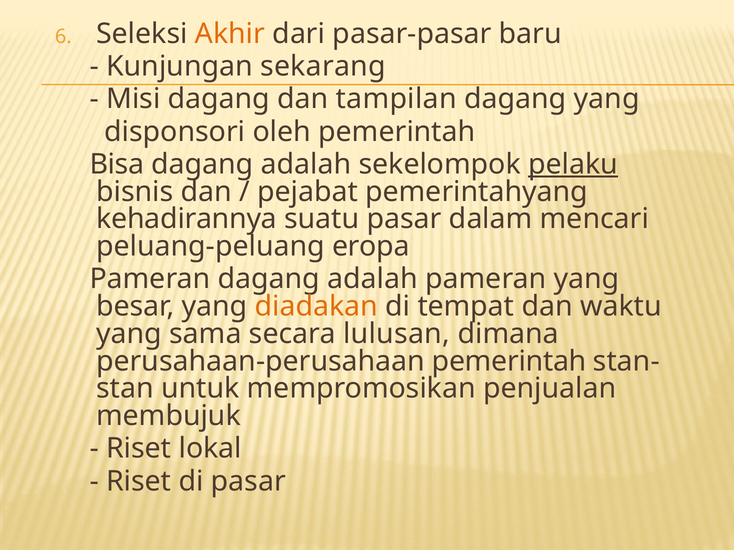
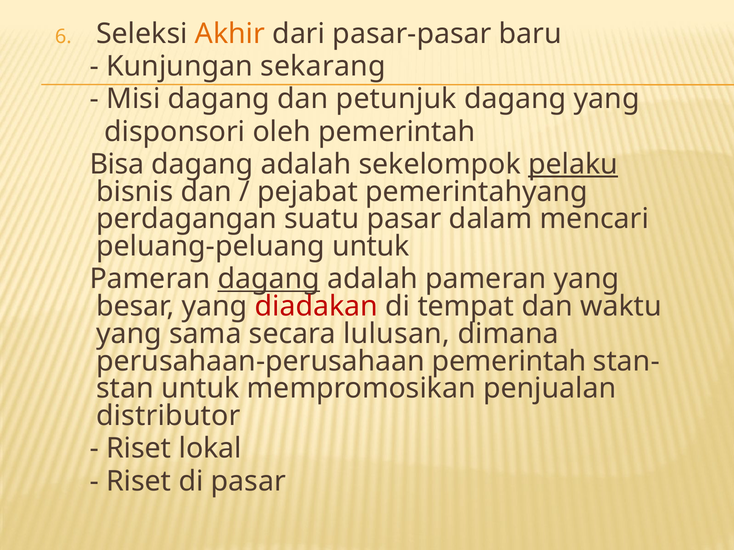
tampilan: tampilan -> petunjuk (396, 99)
kehadirannya: kehadirannya -> perdagangan (187, 219)
peluang-peluang eropa: eropa -> untuk (371, 247)
dagang underline: none -> present (269, 279)
diadakan colour: orange -> red (316, 307)
membujuk: membujuk -> distributor (168, 416)
